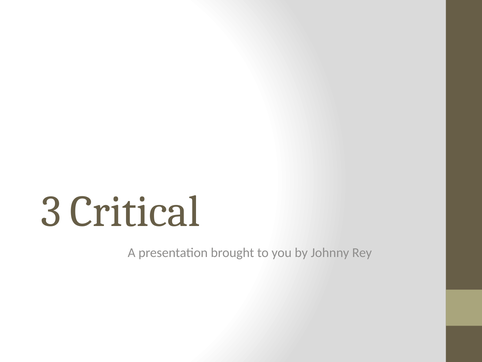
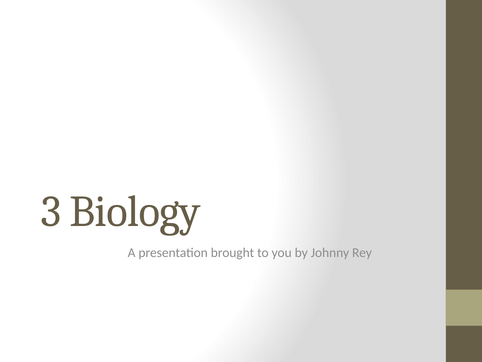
Critical: Critical -> Biology (135, 211)
